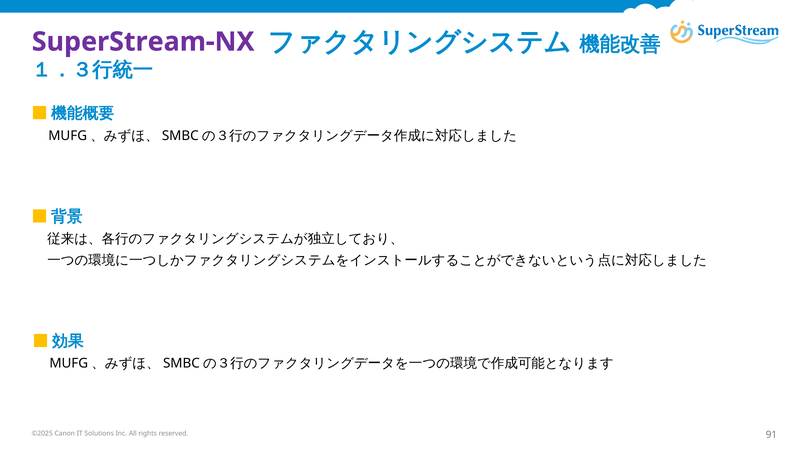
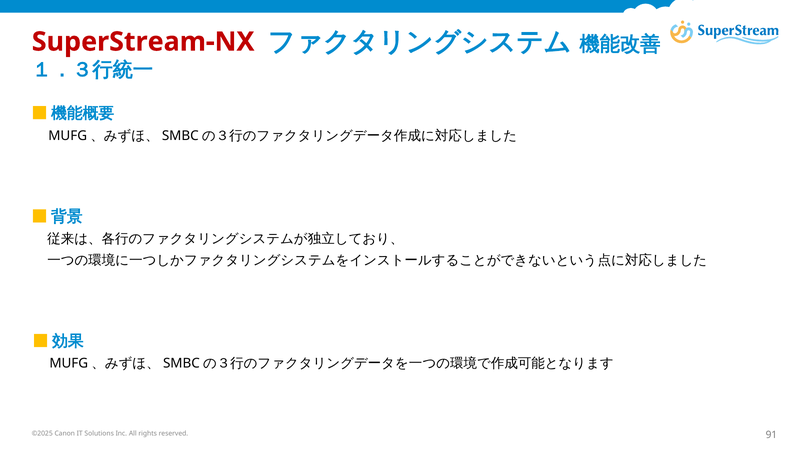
SuperStream-NX colour: purple -> red (143, 42)
